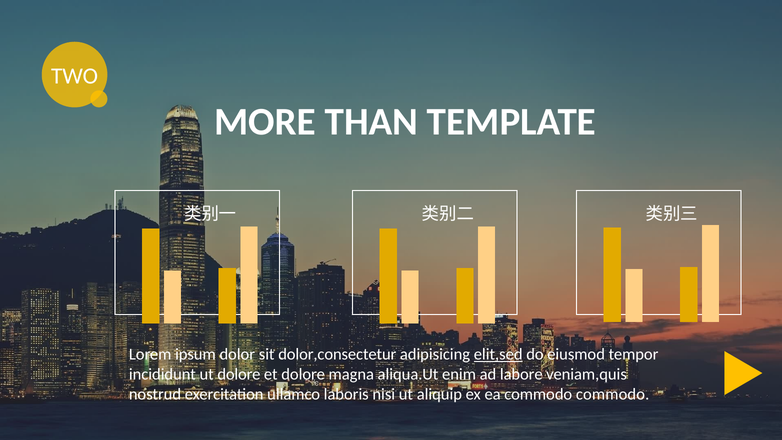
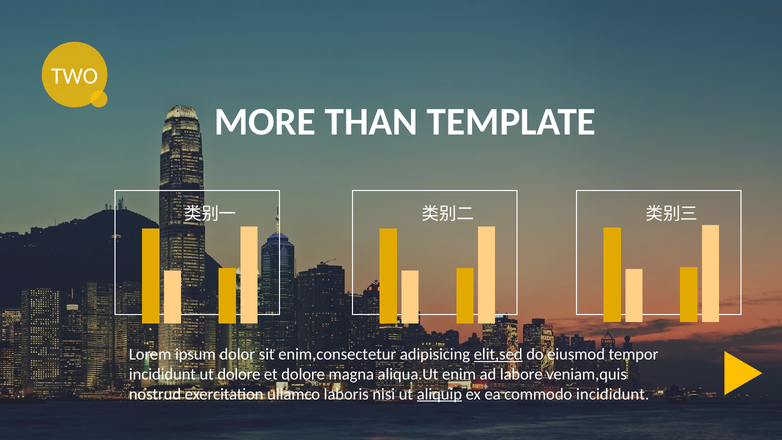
dolor,consectetur: dolor,consectetur -> enim,consectetur (337, 354)
aliquip underline: none -> present (439, 394)
commodo commodo: commodo -> incididunt (613, 394)
